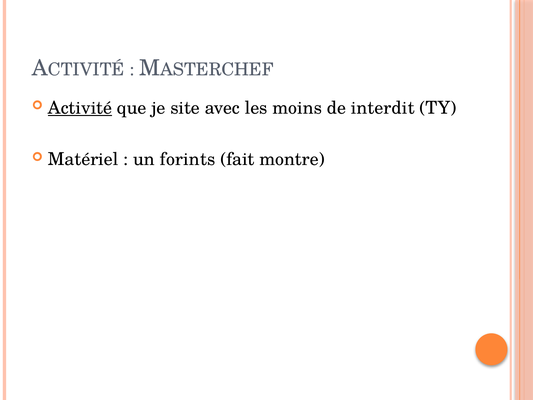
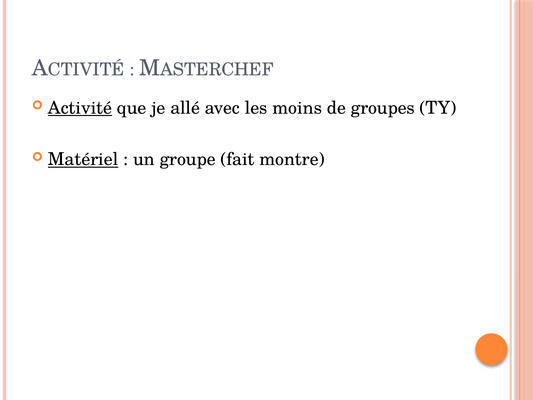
site: site -> allé (185, 108)
interdit: interdit -> groupes (383, 108)
Matériel underline: none -> present (83, 159)
forints: forints -> groupe (188, 159)
